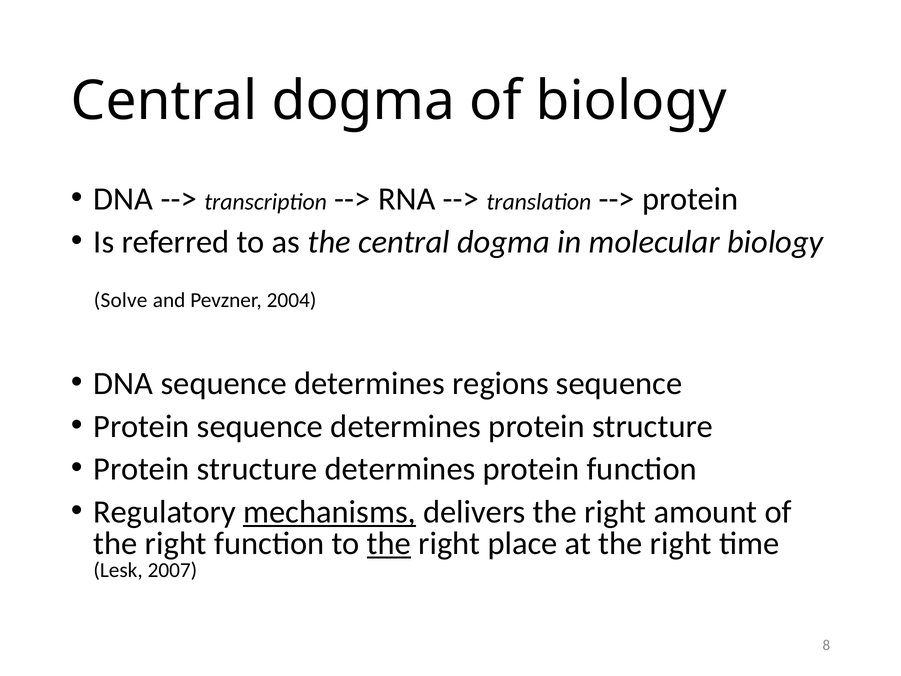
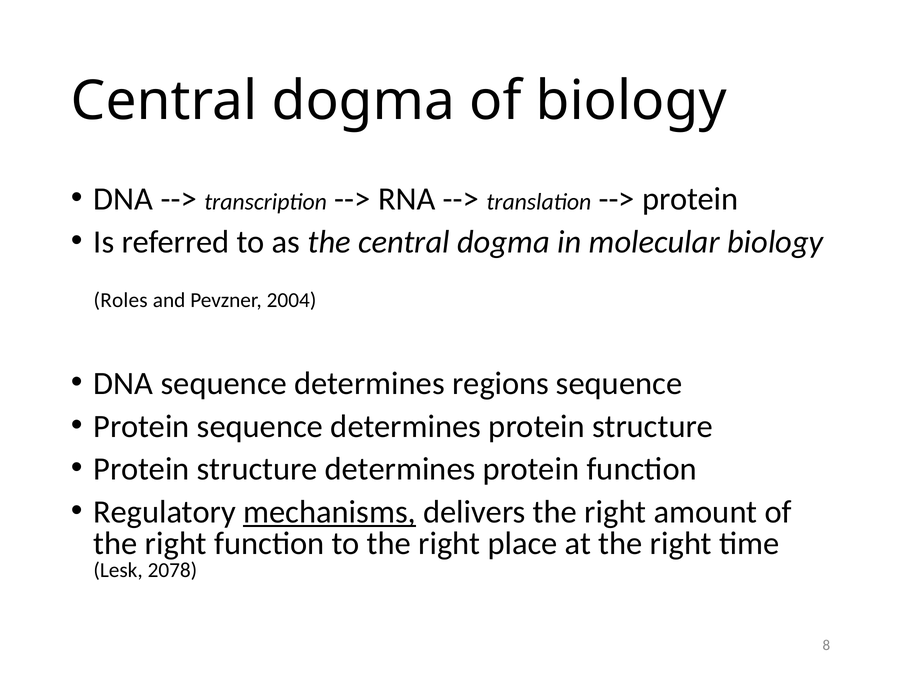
Solve: Solve -> Roles (121, 300)
the underline: present -> none (389, 543)
2007: 2007 -> 2078 (172, 570)
